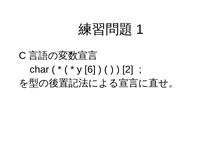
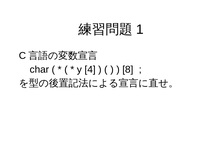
6: 6 -> 4 (90, 70)
2: 2 -> 8 (128, 70)
